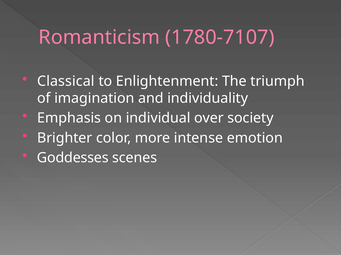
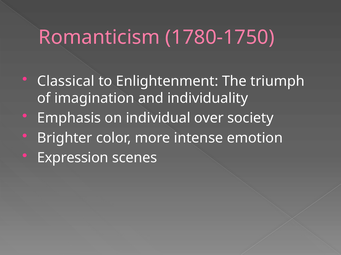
1780-7107: 1780-7107 -> 1780-1750 (220, 37)
Goddesses: Goddesses -> Expression (73, 158)
